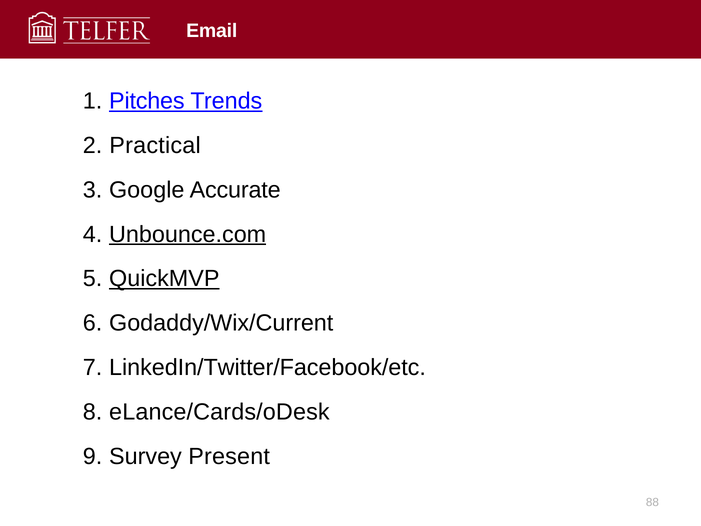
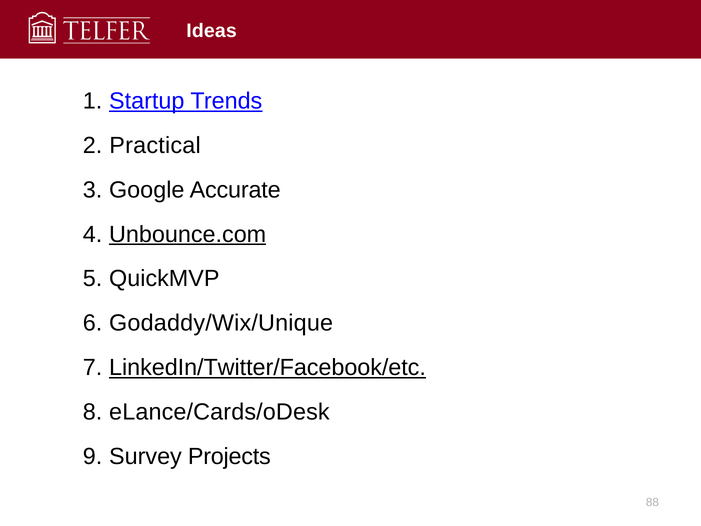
Email: Email -> Ideas (212, 31)
Pitches: Pitches -> Startup (147, 101)
QuickMVP underline: present -> none (164, 279)
Godaddy/Wix/Current: Godaddy/Wix/Current -> Godaddy/Wix/Unique (221, 323)
LinkedIn/Twitter/Facebook/etc underline: none -> present (267, 367)
Present: Present -> Projects (229, 456)
